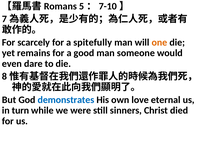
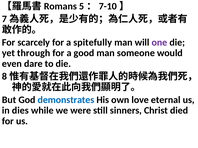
one colour: orange -> purple (159, 42)
remains: remains -> through (34, 53)
turn: turn -> dies (20, 111)
